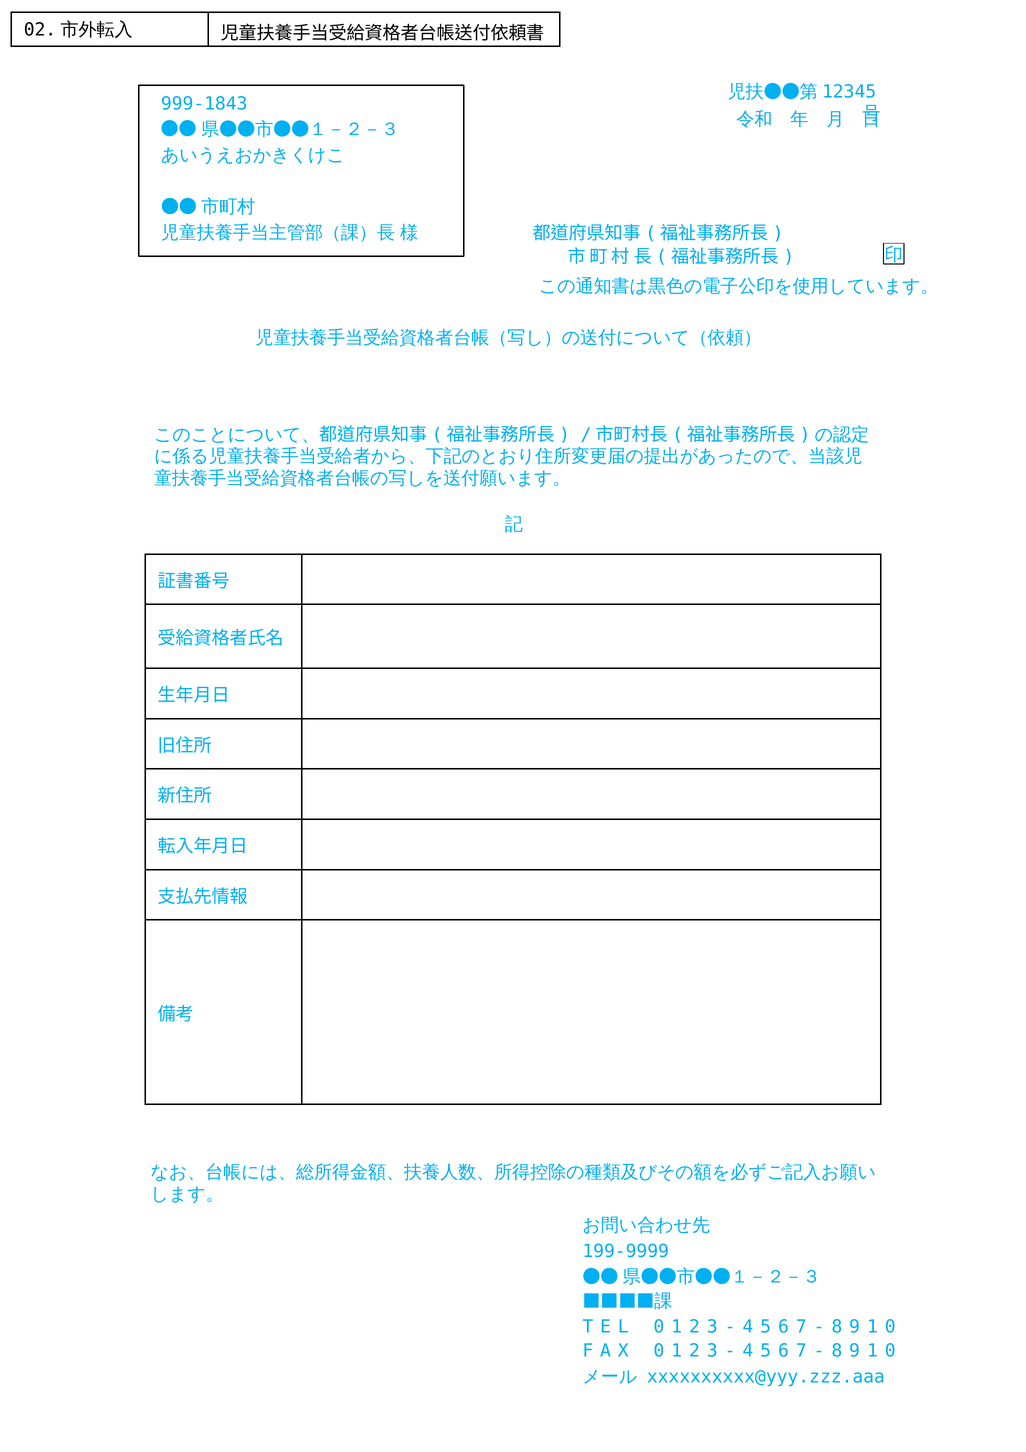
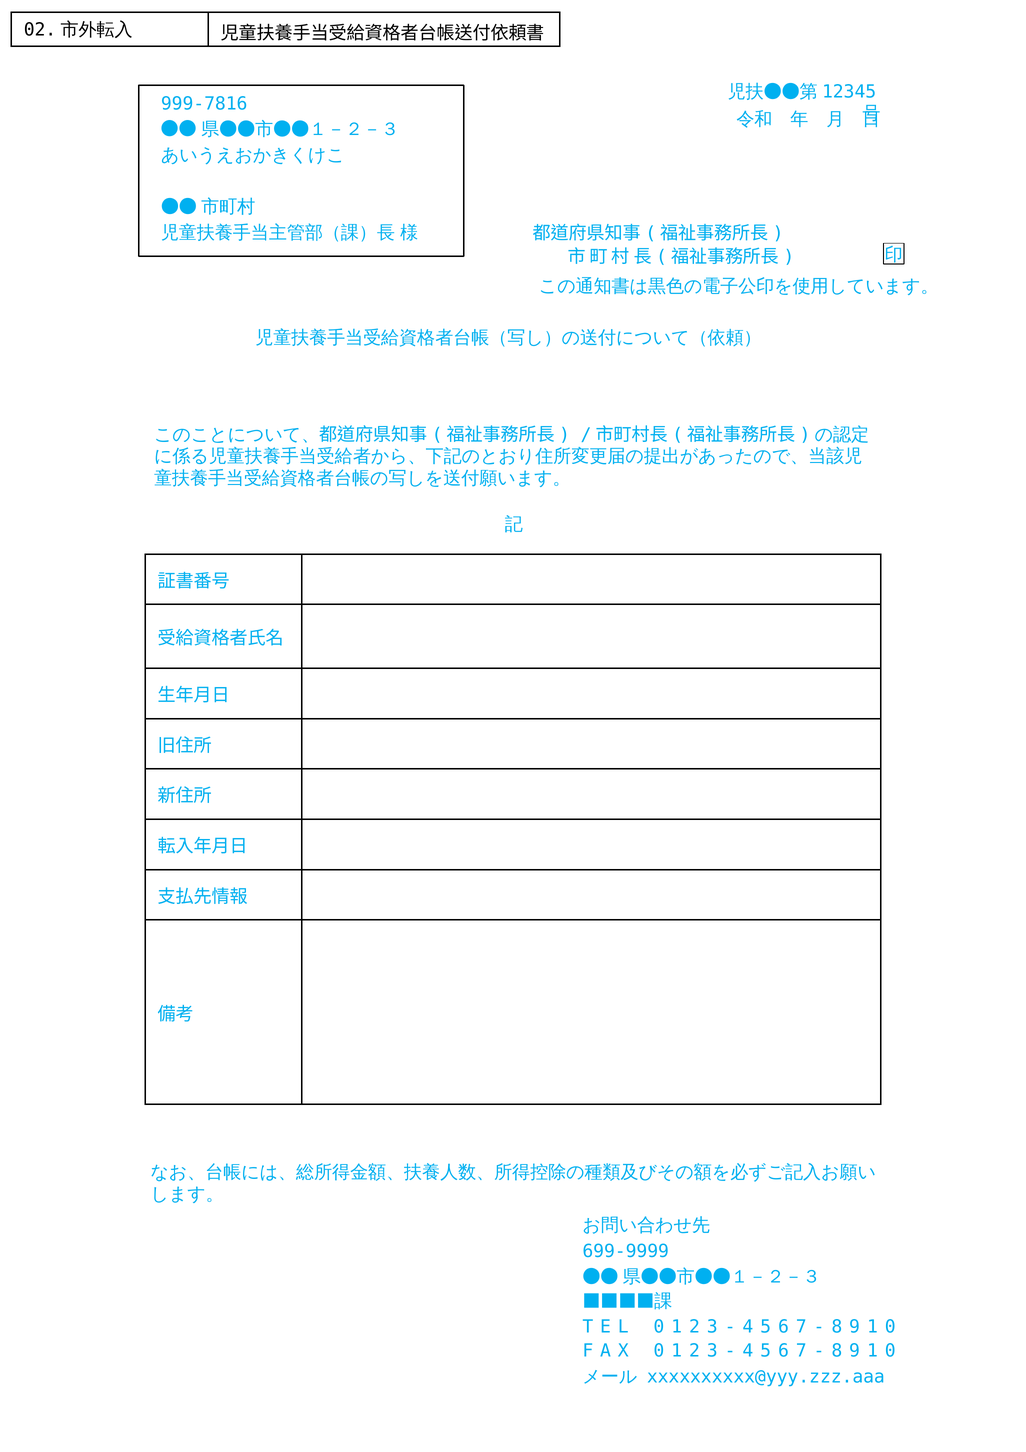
999-1843: 999-1843 -> 999-7816 (204, 104)
199-9999: 199-9999 -> 699-9999 (626, 1251)
